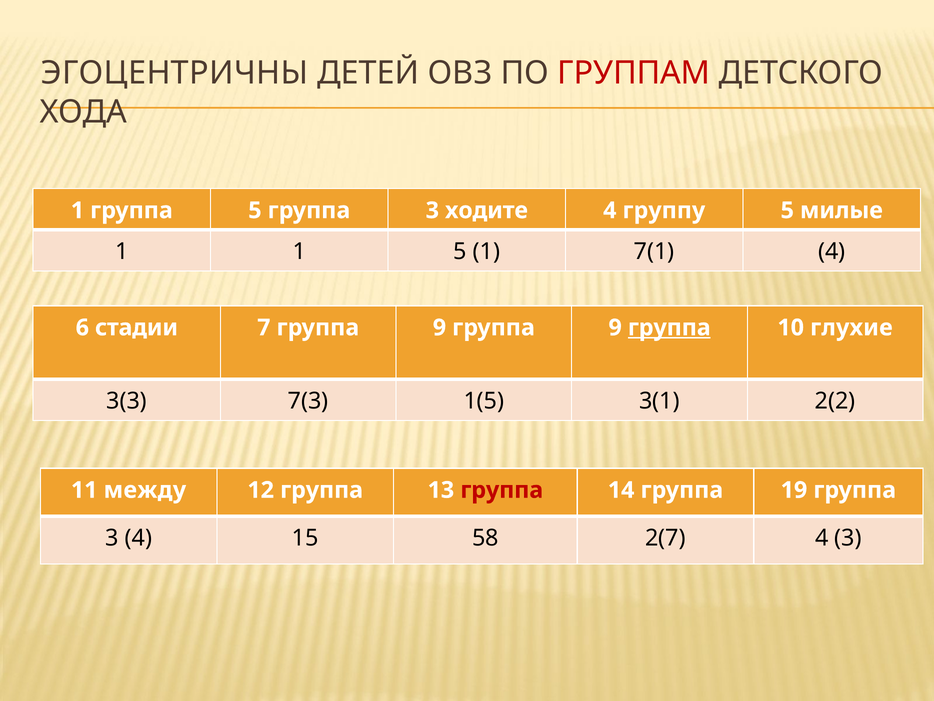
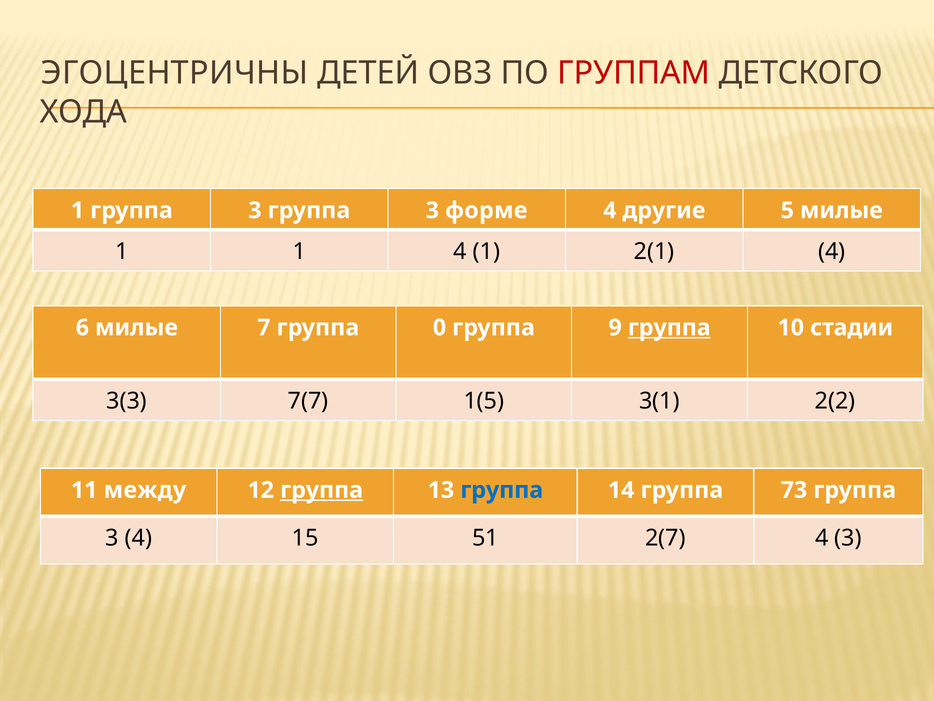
1 группа 5: 5 -> 3 (255, 210)
ходите: ходите -> форме (486, 210)
группу: группу -> другие (664, 210)
1 5: 5 -> 4 (460, 251)
7(1: 7(1 -> 2(1 (654, 251)
6 стадии: стадии -> милые (136, 327)
7 группа 9: 9 -> 0 (439, 327)
глухие: глухие -> стадии (852, 327)
7(3: 7(3 -> 7(7 (308, 401)
группа underline: none -> present (322, 490)
группа colour: red -> blue (502, 490)
19: 19 -> 73 (794, 490)
58: 58 -> 51 (485, 538)
